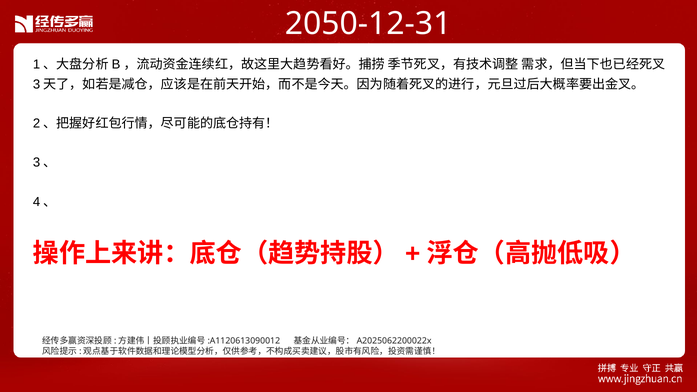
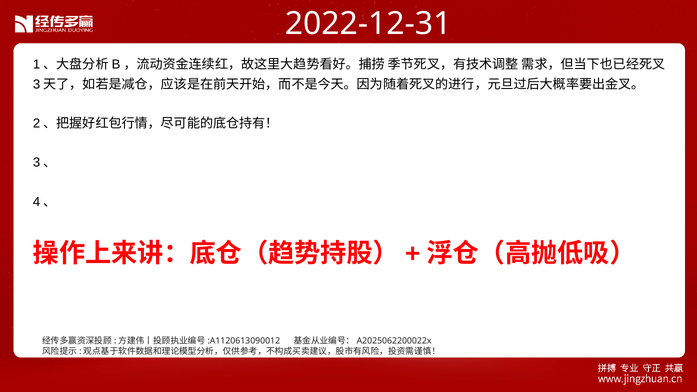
2050-12-31: 2050-12-31 -> 2022-12-31 (368, 24)
